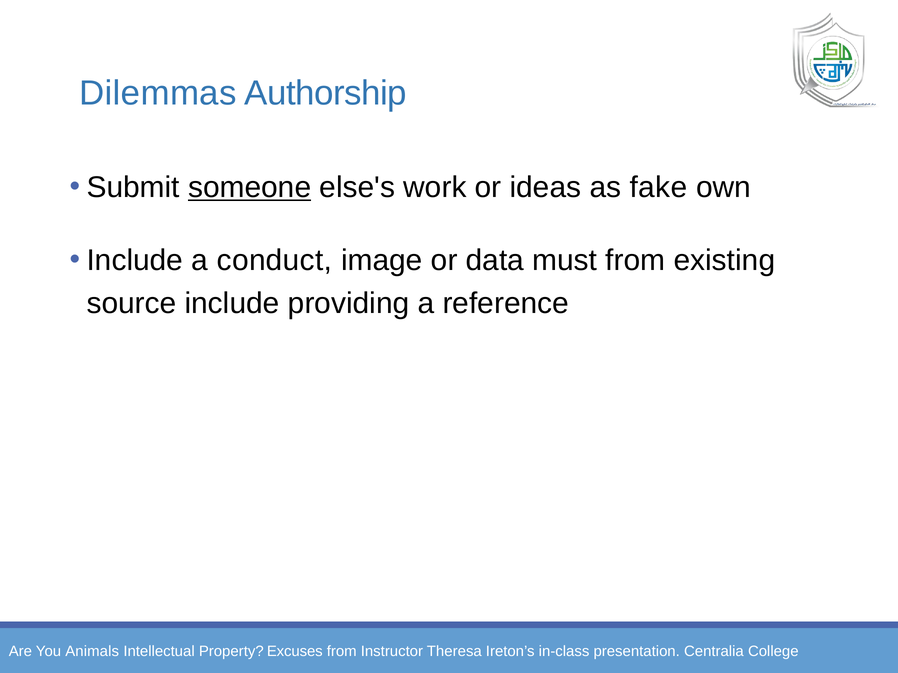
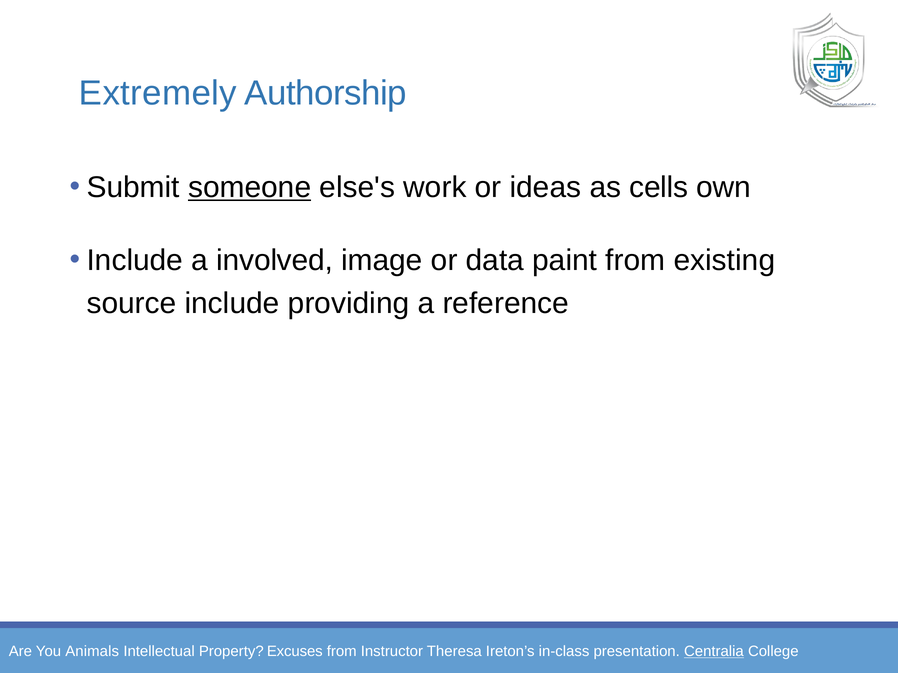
Dilemmas: Dilemmas -> Extremely (158, 94)
fake: fake -> cells (659, 188)
conduct: conduct -> involved (275, 261)
must: must -> paint (565, 261)
Centralia underline: none -> present (714, 652)
